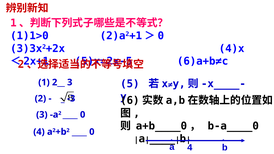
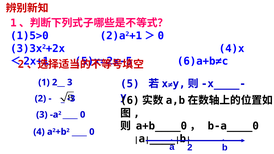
1)1>0: 1)1>0 -> 1)5>0 (29, 36)
4: 4 -> 2 (190, 148)
